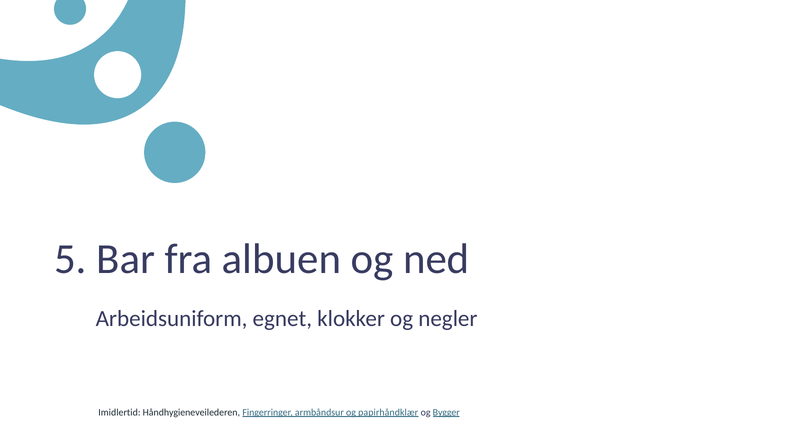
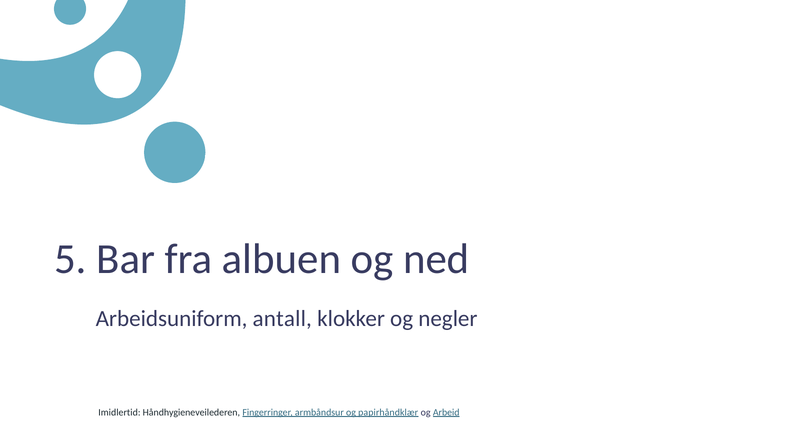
egnet: egnet -> antall (282, 319)
Bygger: Bygger -> Arbeid (446, 413)
